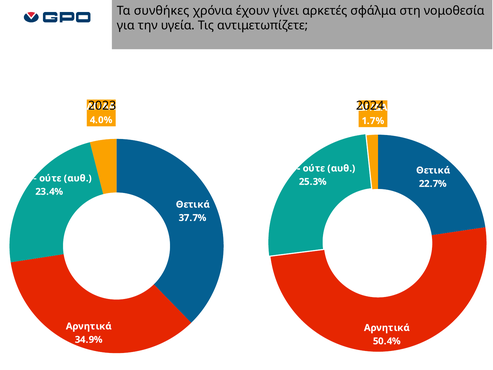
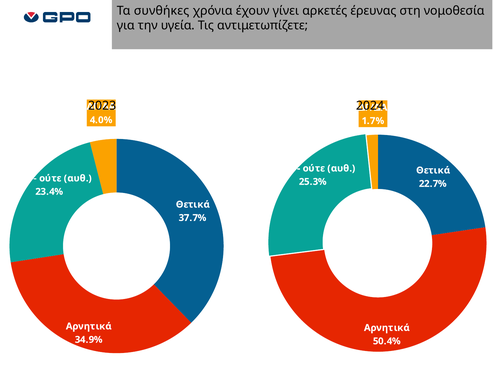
σφάλμα: σφάλμα -> έρευνας (373, 11)
